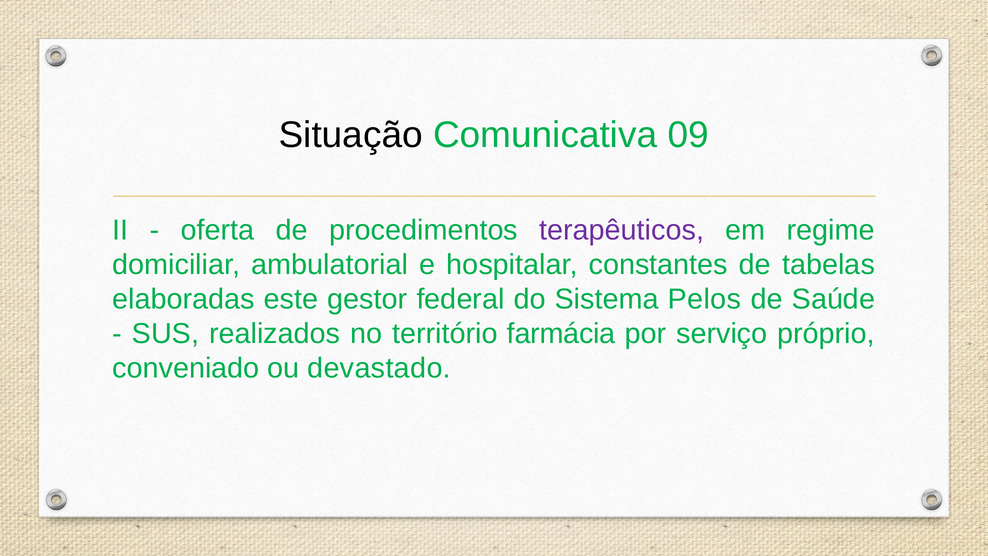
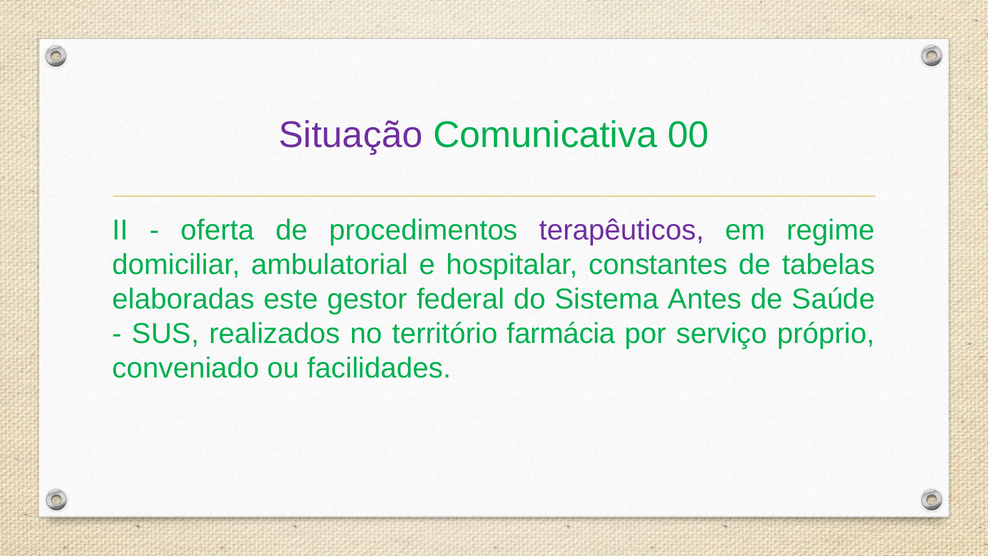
Situação colour: black -> purple (351, 135)
09: 09 -> 00 (688, 135)
Pelos: Pelos -> Antes (705, 299)
devastado: devastado -> facilidades (379, 368)
